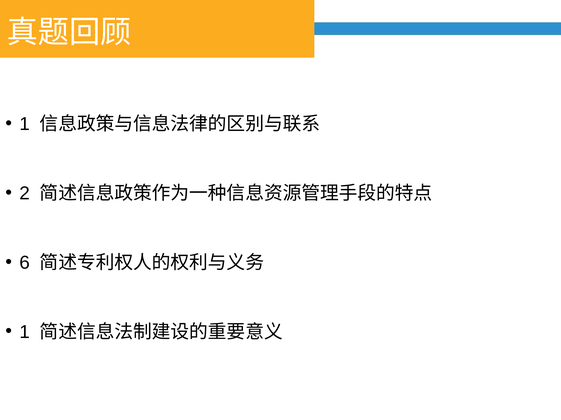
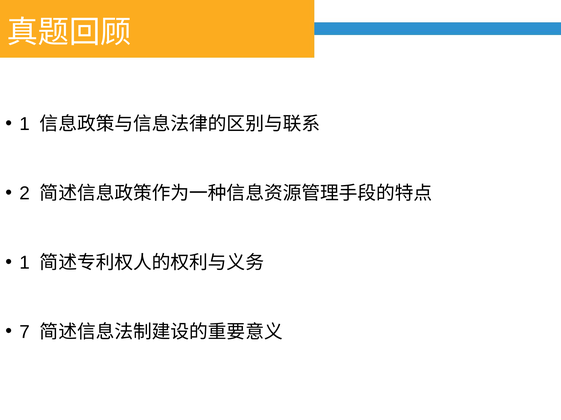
6: 6 -> 1 (25, 263)
1: 1 -> 7 (25, 332)
